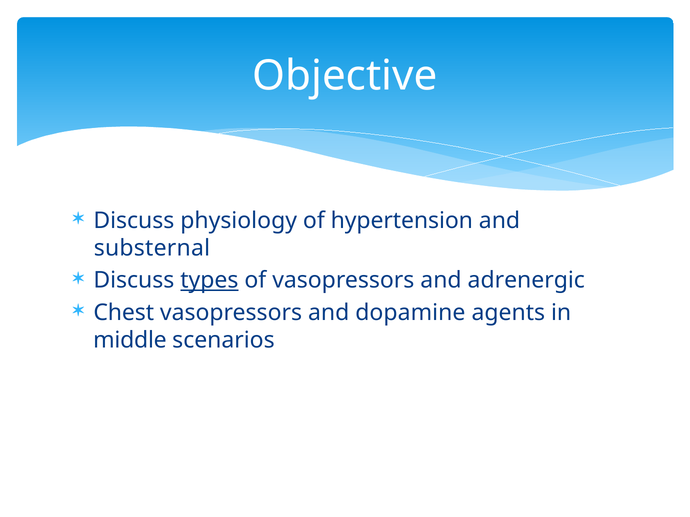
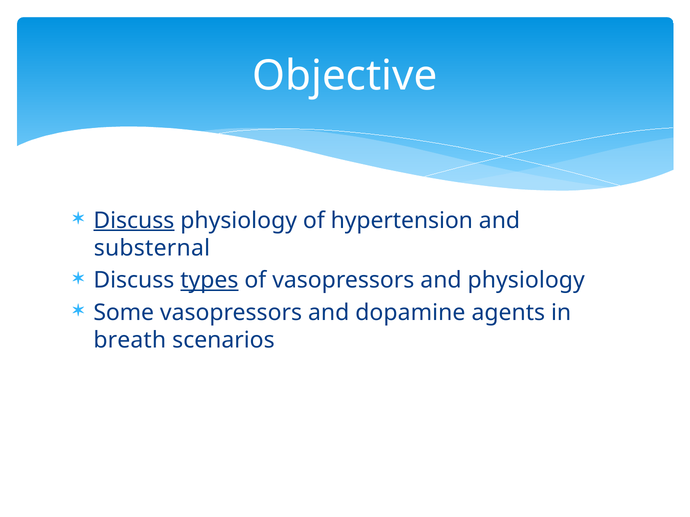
Discuss underline: none -> present (134, 221)
and adrenergic: adrenergic -> physiology (526, 281)
Chest: Chest -> Some (124, 313)
middle: middle -> breath (130, 340)
